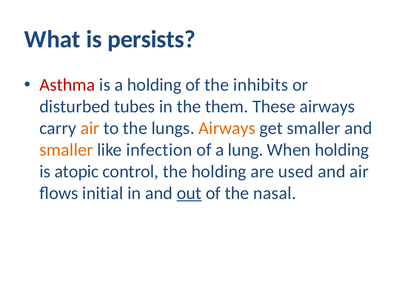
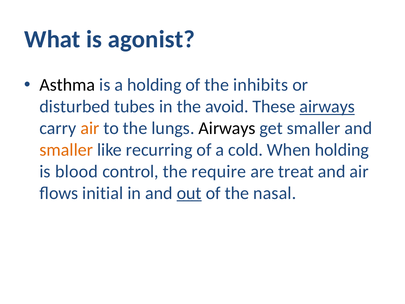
persists: persists -> agonist (151, 39)
Asthma colour: red -> black (67, 85)
them: them -> avoid (227, 107)
airways underline: none -> present (327, 107)
Airways colour: orange -> black (227, 128)
infection: infection -> recurring (159, 150)
lung: lung -> cold (246, 150)
atopic: atopic -> blood (76, 171)
the holding: holding -> require (219, 171)
used: used -> treat (296, 171)
